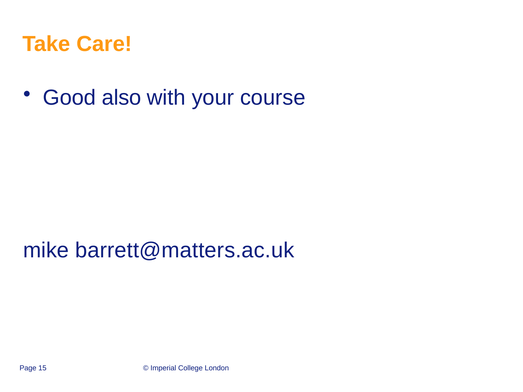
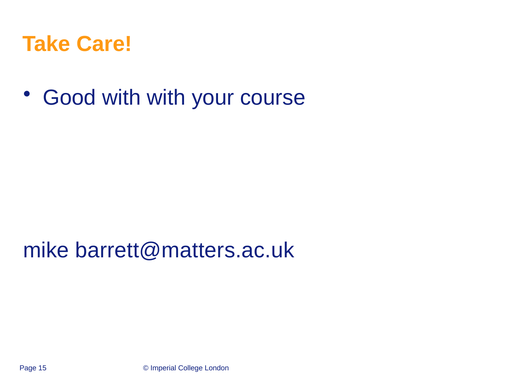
Good also: also -> with (121, 98)
